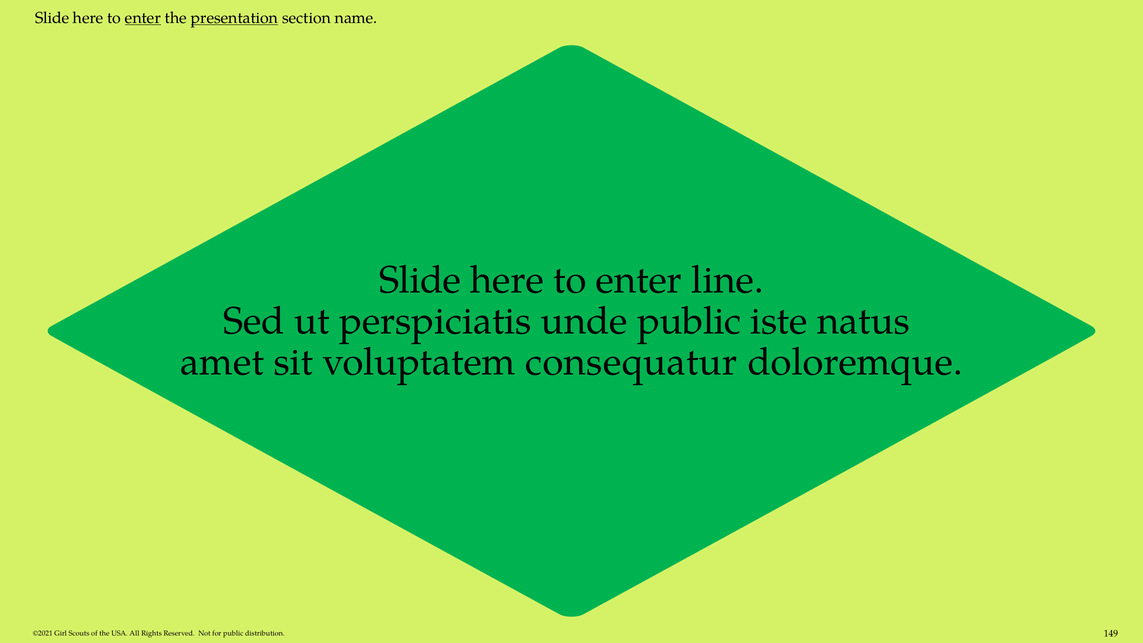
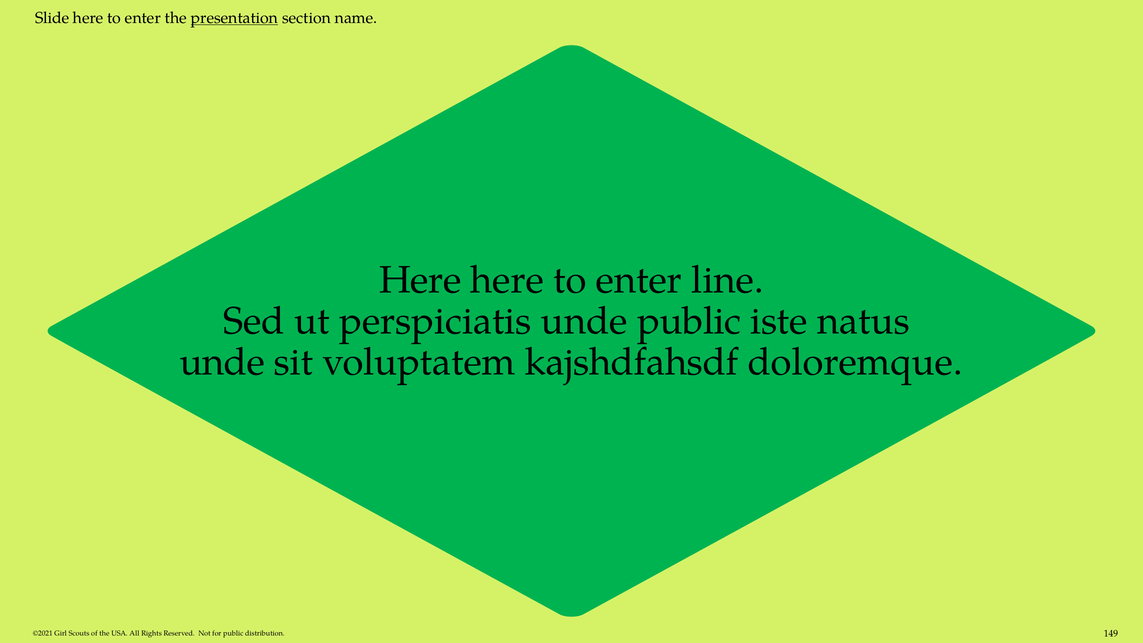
enter underline: present -> none (143, 18)
Slide: Slide -> Here (420, 280)
amet: amet -> unde (222, 362)
consequatur: consequatur -> kajshdfahsdf (632, 362)
